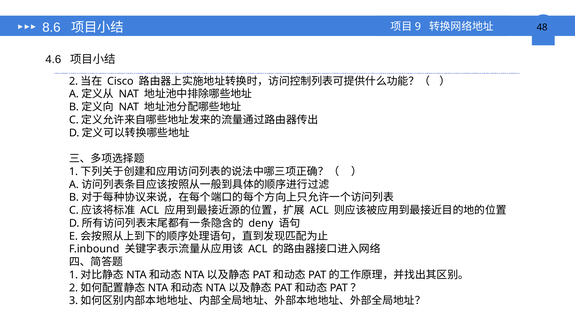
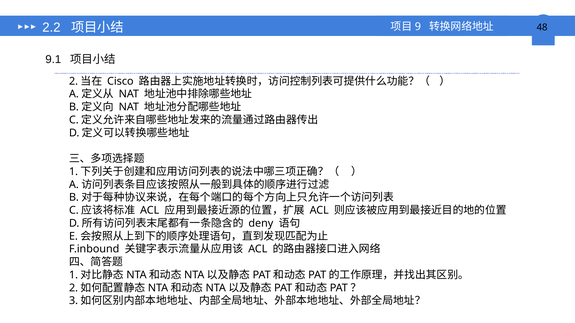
8.6: 8.6 -> 2.2 (51, 27)
4.6: 4.6 -> 9.1 (53, 60)
